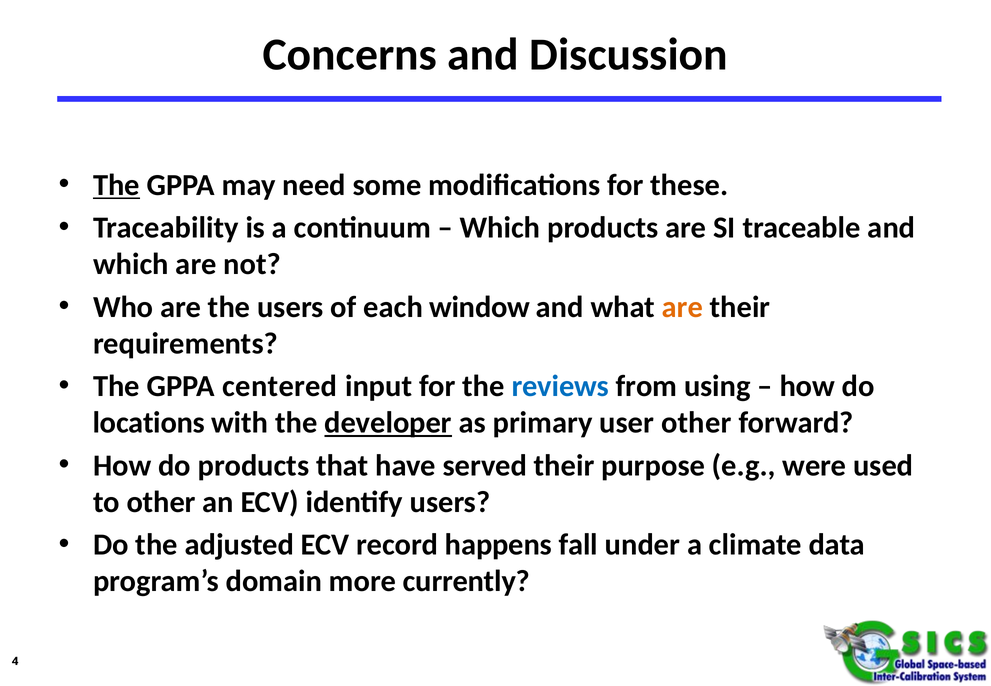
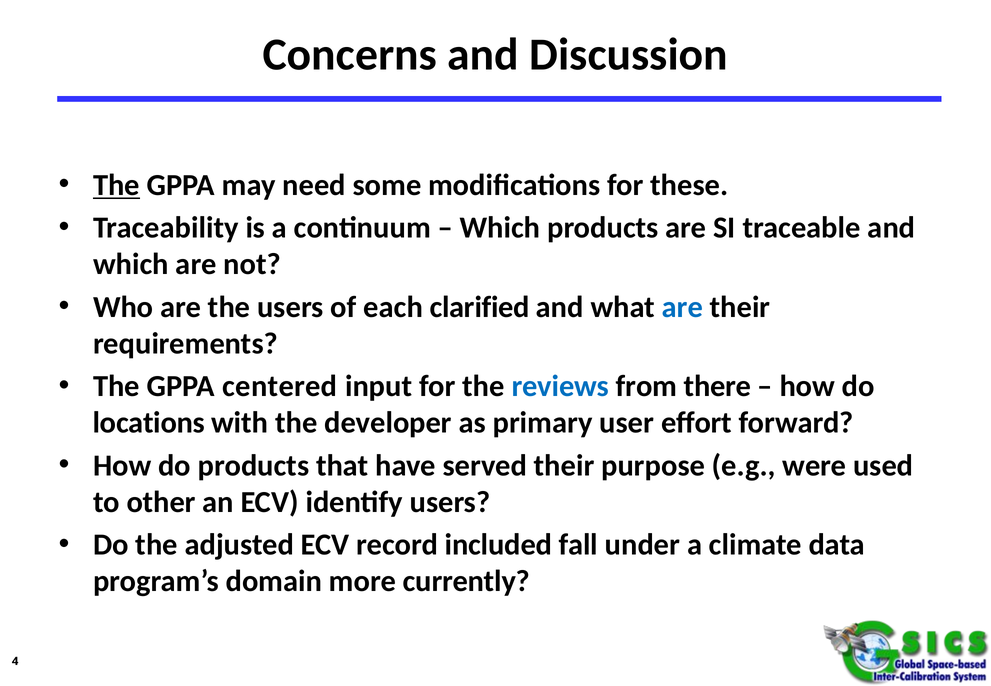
window: window -> clarified (480, 307)
are colour: orange -> blue (682, 307)
using: using -> there (717, 386)
developer underline: present -> none (388, 423)
user other: other -> effort (697, 423)
happens: happens -> included (498, 545)
